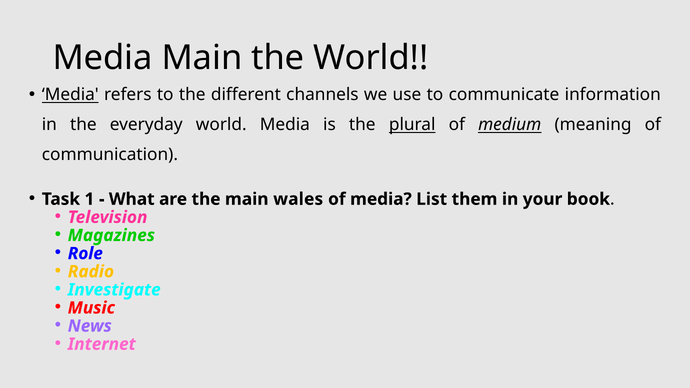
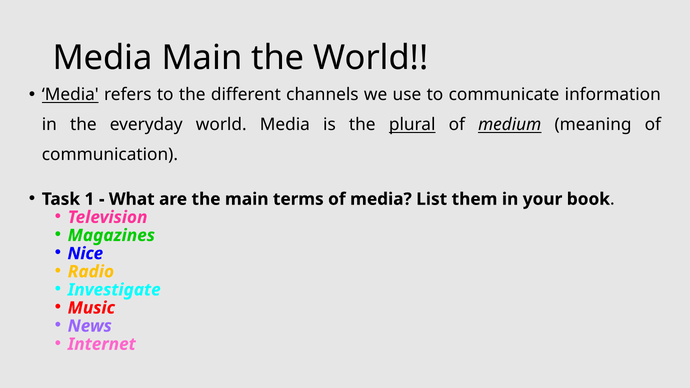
wales: wales -> terms (298, 199)
Role: Role -> Nice (85, 254)
